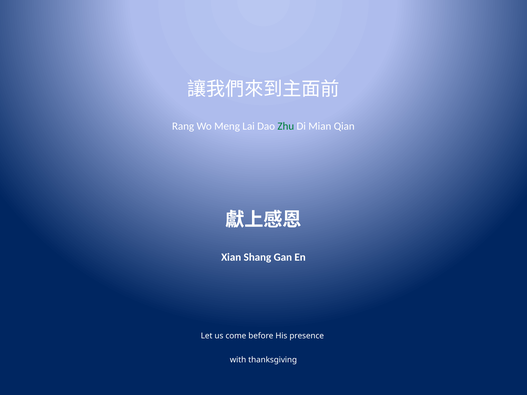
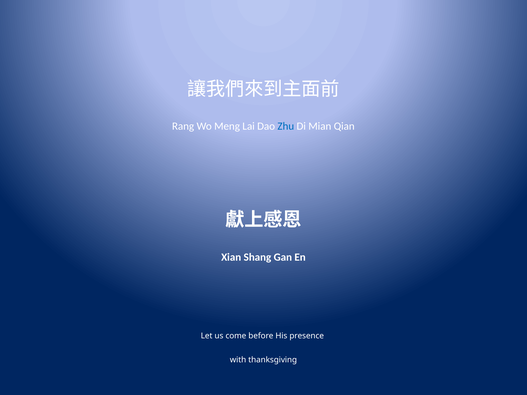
Zhu colour: green -> blue (286, 126)
